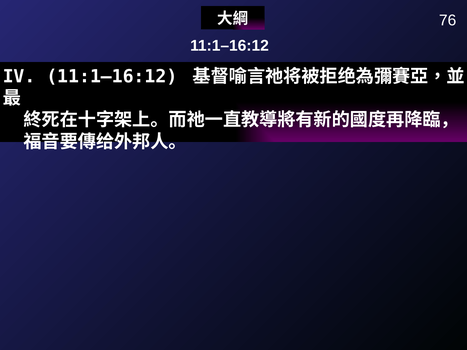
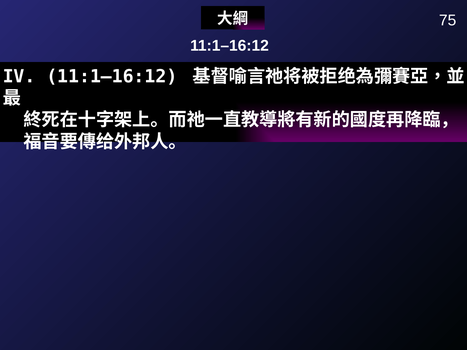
76: 76 -> 75 (448, 20)
